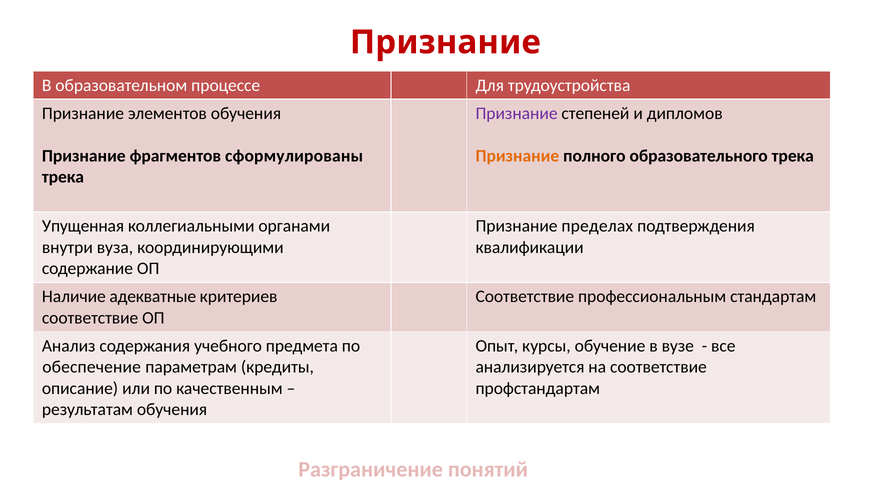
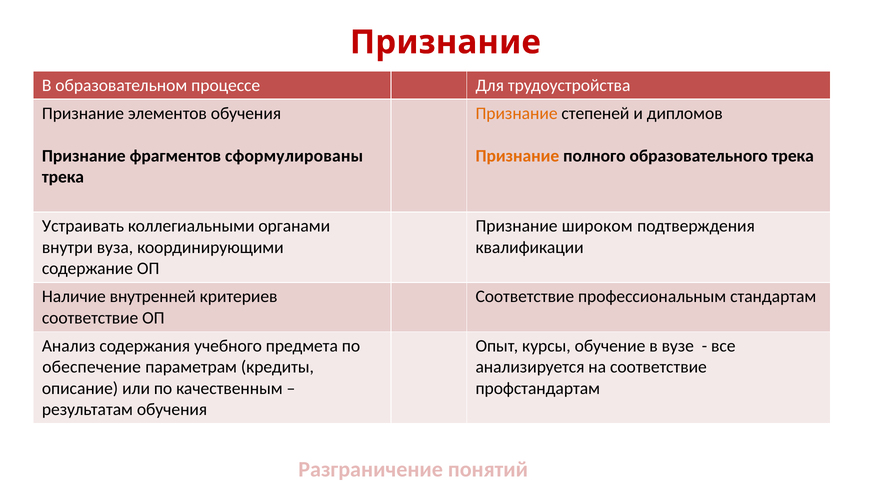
Признание colour: purple -> orange (517, 113)
Упущенная: Упущенная -> Устраивать (83, 226)
пределах: пределах -> широком (597, 226)
адекватные: адекватные -> внутренней (153, 297)
